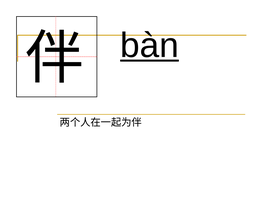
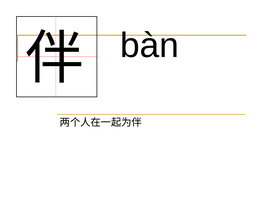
bàn underline: present -> none (149, 45)
